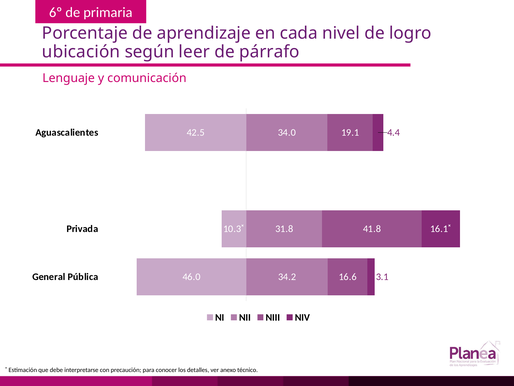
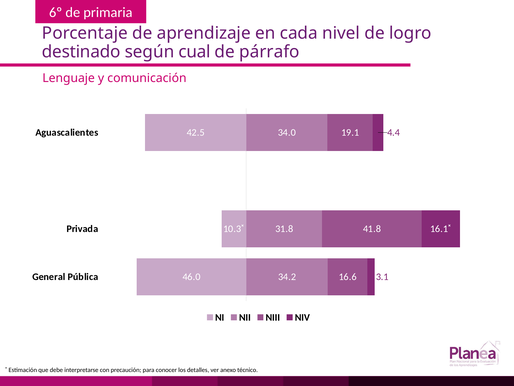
ubicación: ubicación -> destinado (81, 52)
leer: leer -> cual (195, 52)
